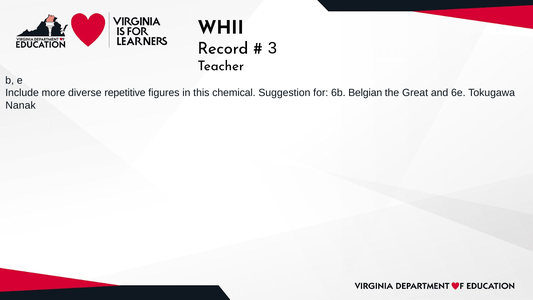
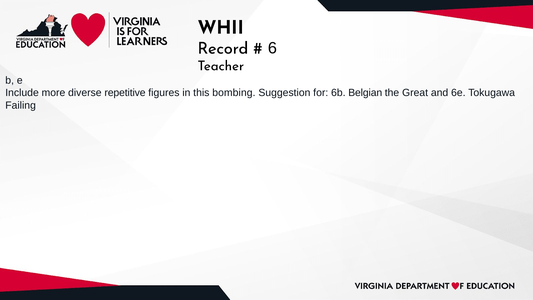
3: 3 -> 6 (272, 48)
chemical: chemical -> bombing (234, 93)
Nanak: Nanak -> Failing (21, 105)
